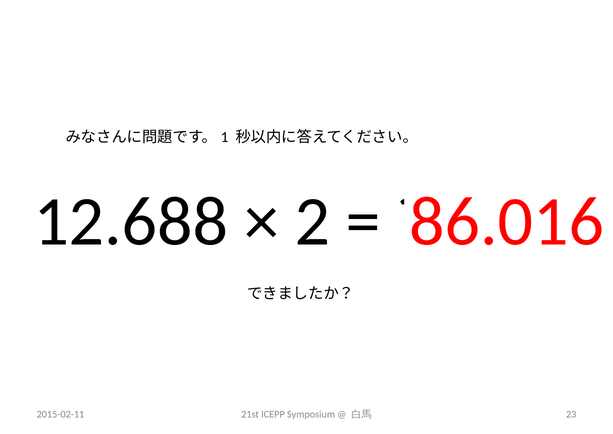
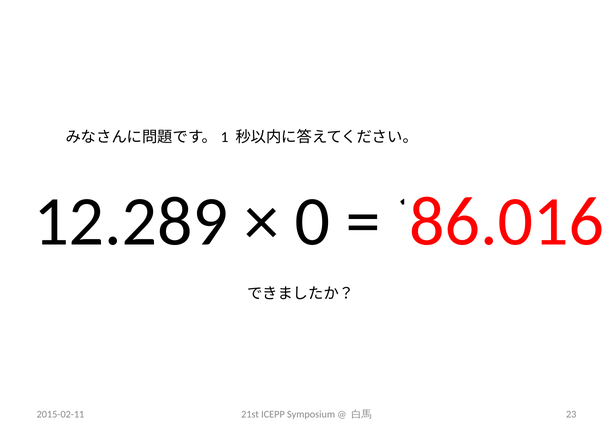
12.688: 12.688 -> 12.289 (131, 222)
2: 2 -> 0 (312, 222)
